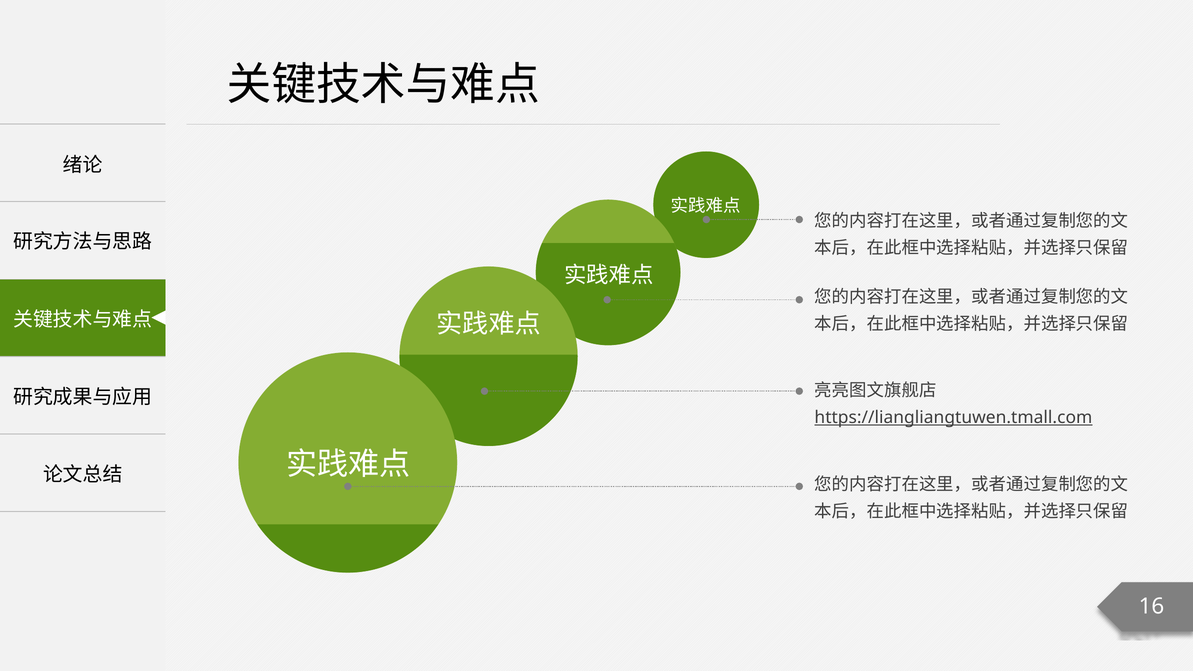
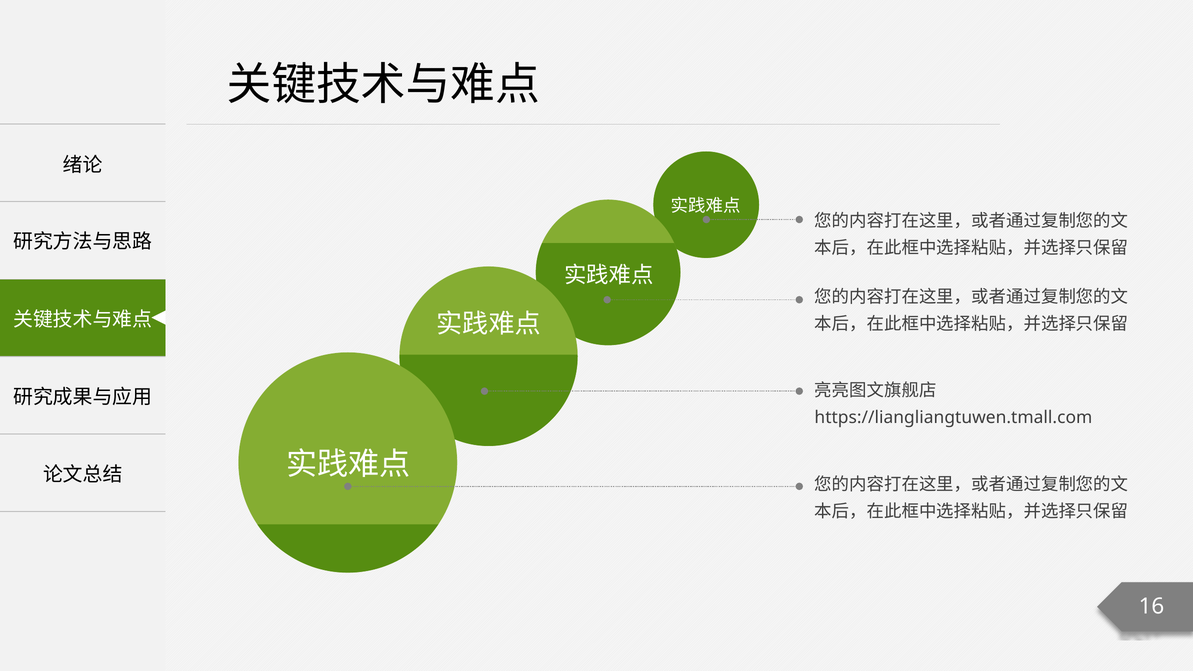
https://liangliangtuwen.tmall.com underline: present -> none (953, 418)
